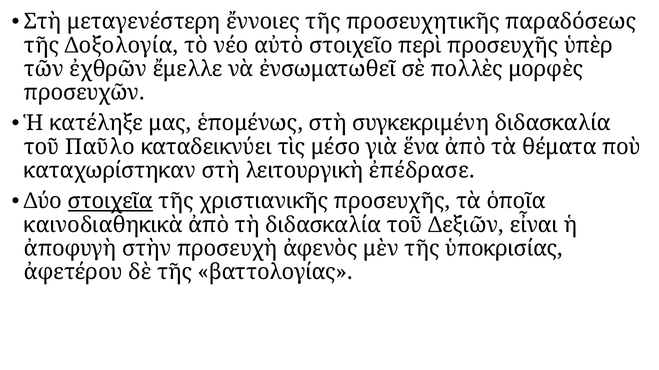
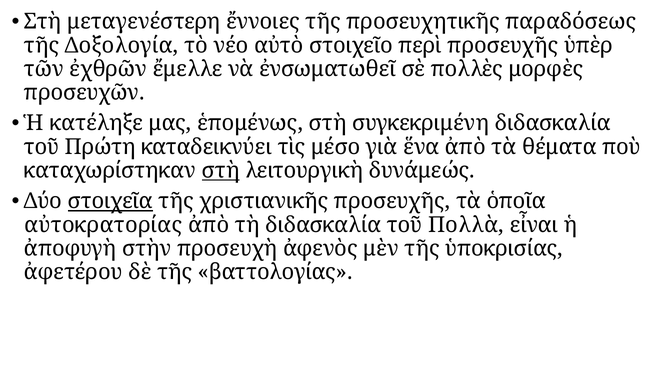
Παῦλο: Παῦλο -> Πρώτη (100, 147)
στὴ underline: none -> present (221, 171)
ἐπέδρασε: ἐπέδρασε -> δυνάμεώς (422, 171)
καινοδιαθηκικὰ: καινοδιαθηκικὰ -> αὐτοκρατορίας (103, 225)
Δεξιῶν: Δεξιῶν -> Πολλὰ (466, 225)
